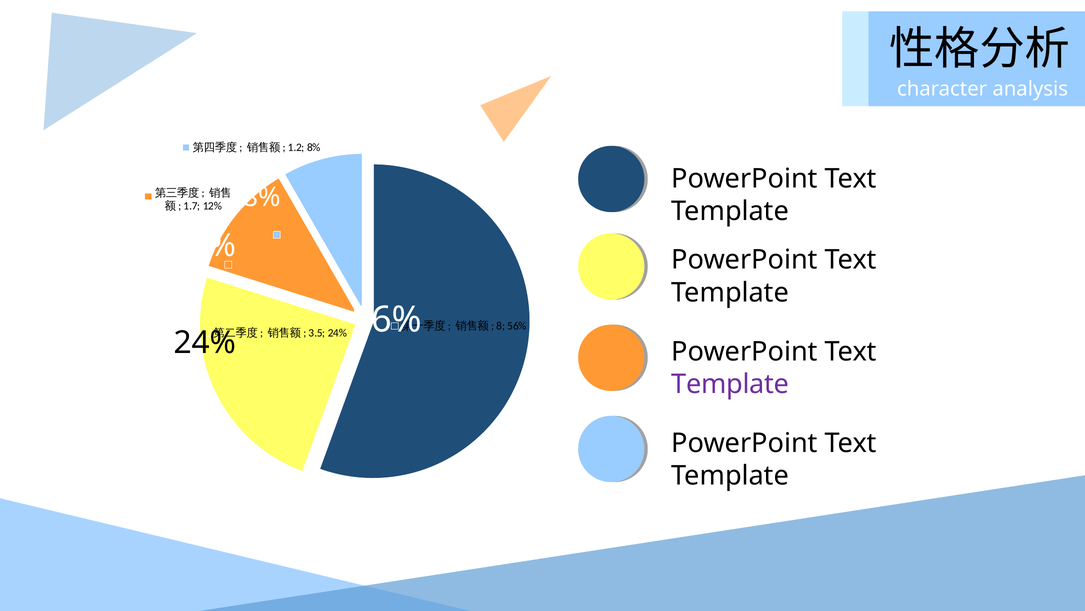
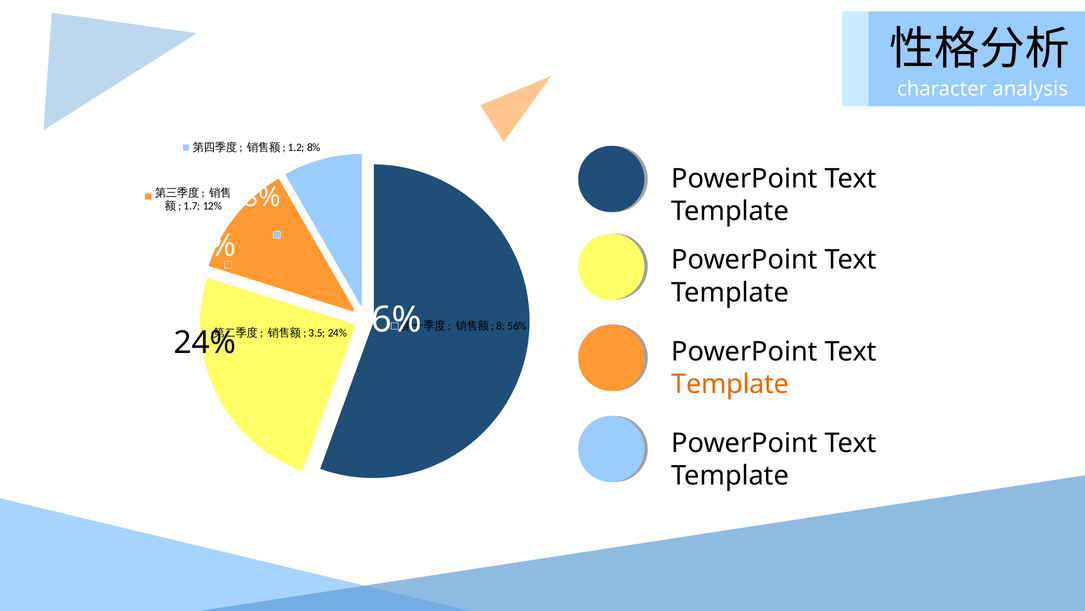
Template colour: purple -> orange (730, 384)
